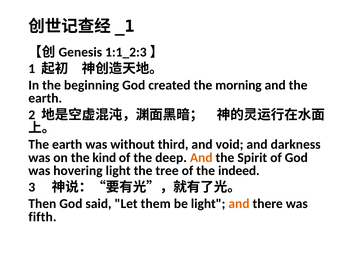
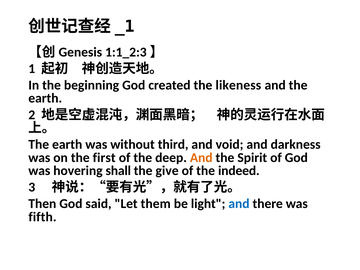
morning: morning -> likeness (238, 85)
kind: kind -> first (104, 158)
hovering light: light -> shall (118, 171)
tree: tree -> give (167, 171)
and colour: orange -> blue (239, 204)
